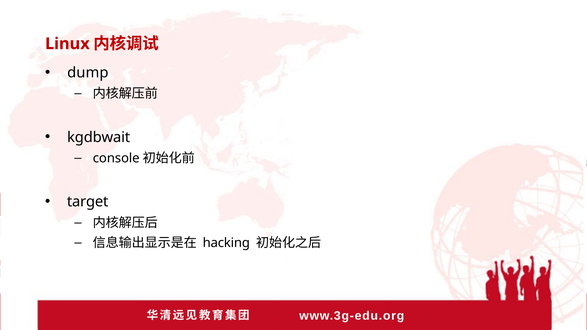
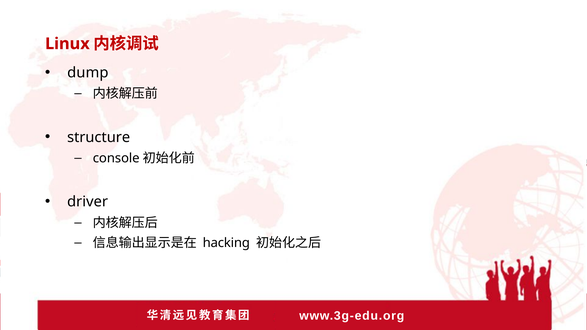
kgdbwait: kgdbwait -> structure (99, 137)
target: target -> driver (88, 202)
